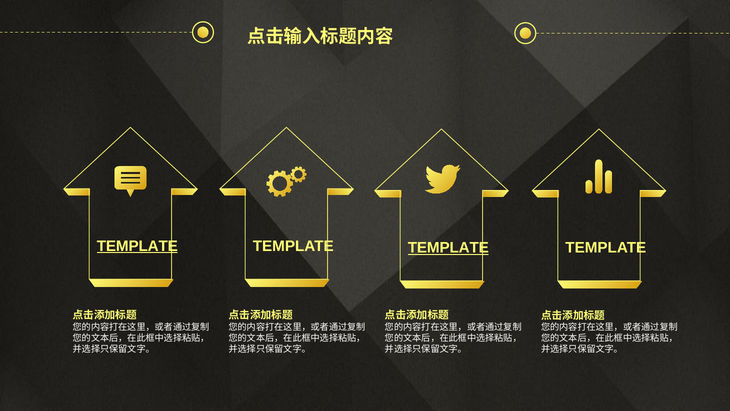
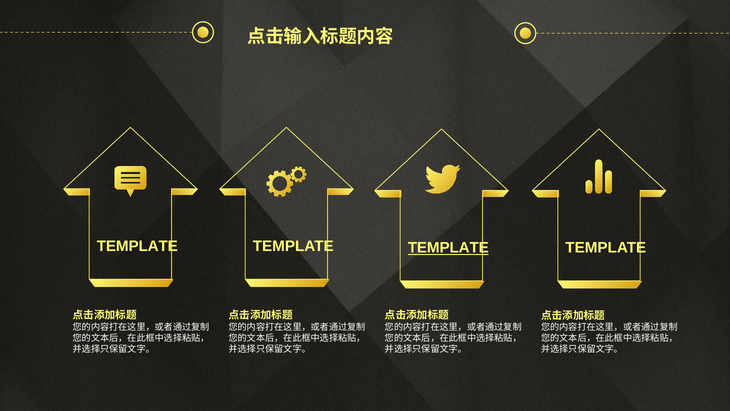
TEMPLATE underline: present -> none (137, 246)
